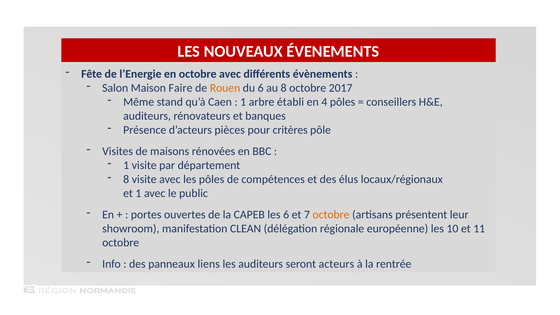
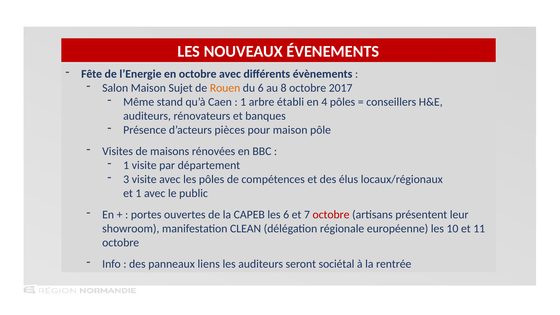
Faire: Faire -> Sujet (181, 88)
pour critères: critères -> maison (290, 130)
8: 8 -> 3 (126, 179)
octobre colour: orange -> red (331, 215)
acteurs: acteurs -> sociétal (337, 264)
